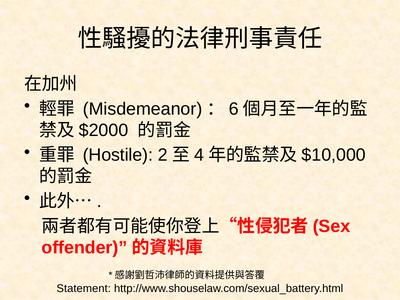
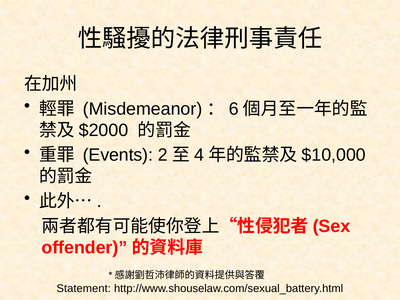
Hostile: Hostile -> Events (118, 155)
